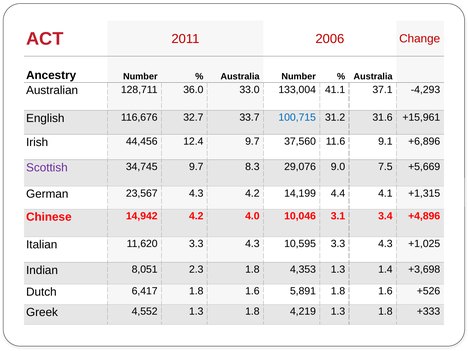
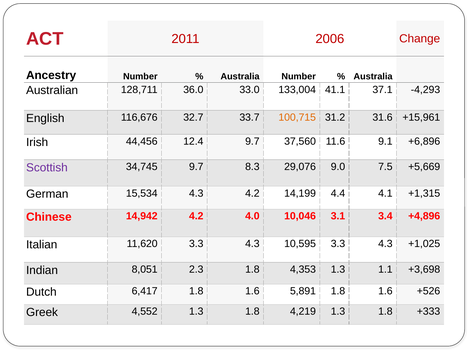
100,715 colour: blue -> orange (297, 117)
23,567: 23,567 -> 15,534 (142, 193)
1.4: 1.4 -> 1.1 (385, 269)
